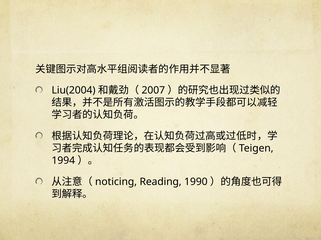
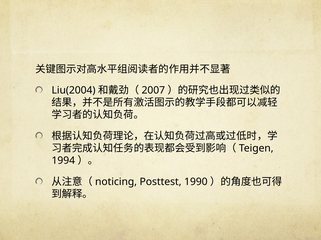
Reading: Reading -> Posttest (161, 182)
